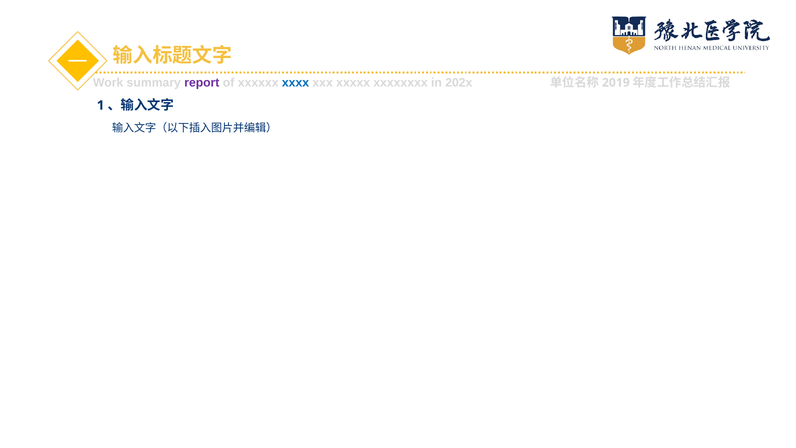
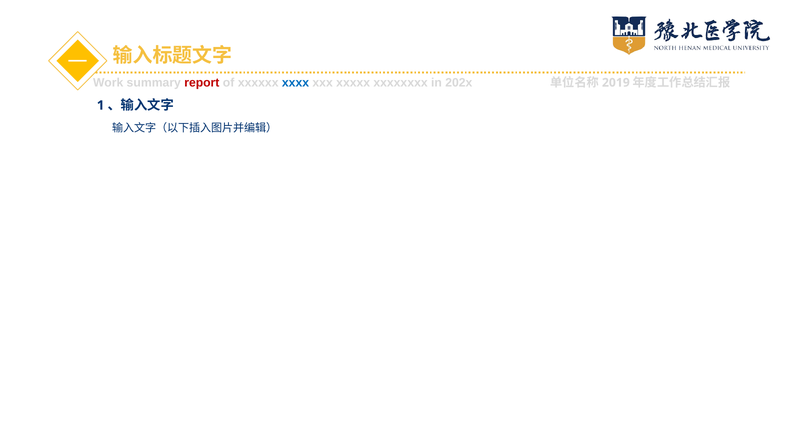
report colour: purple -> red (202, 83)
